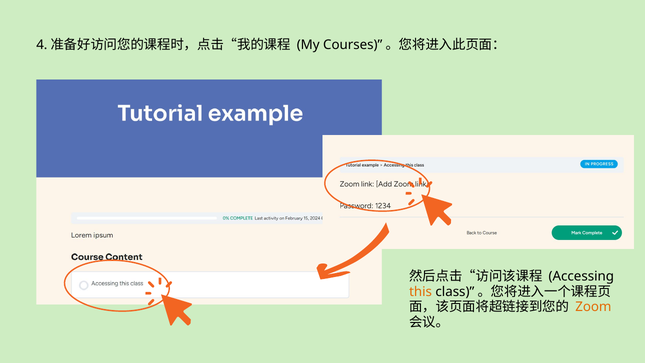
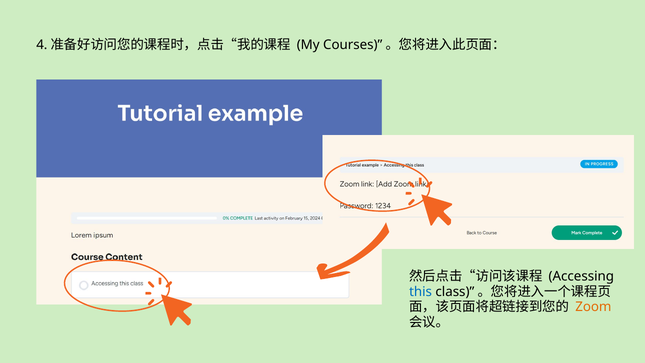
this colour: orange -> blue (421, 292)
